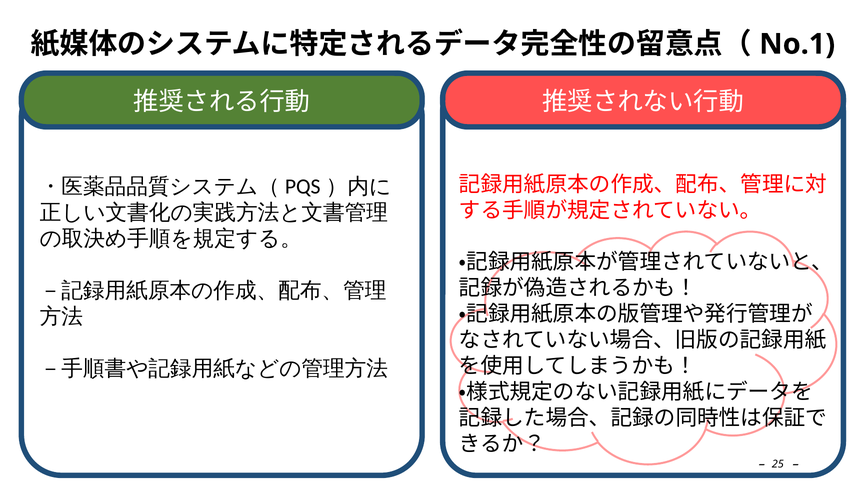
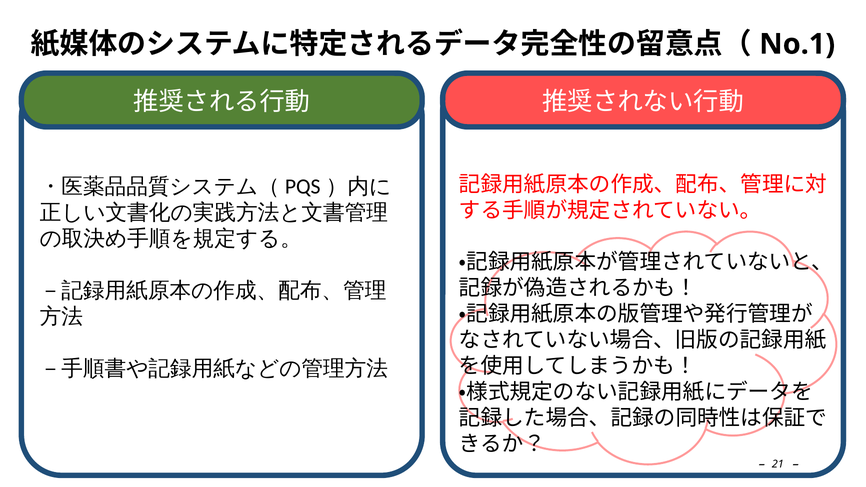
25: 25 -> 21 (778, 464)
